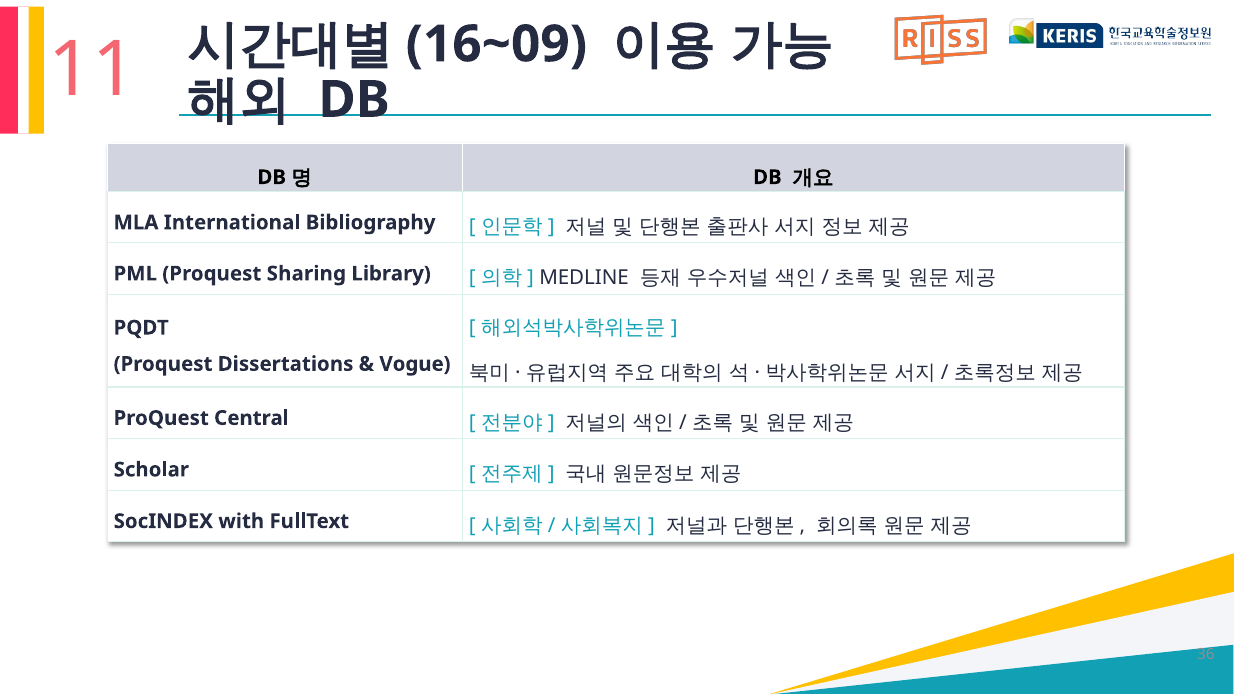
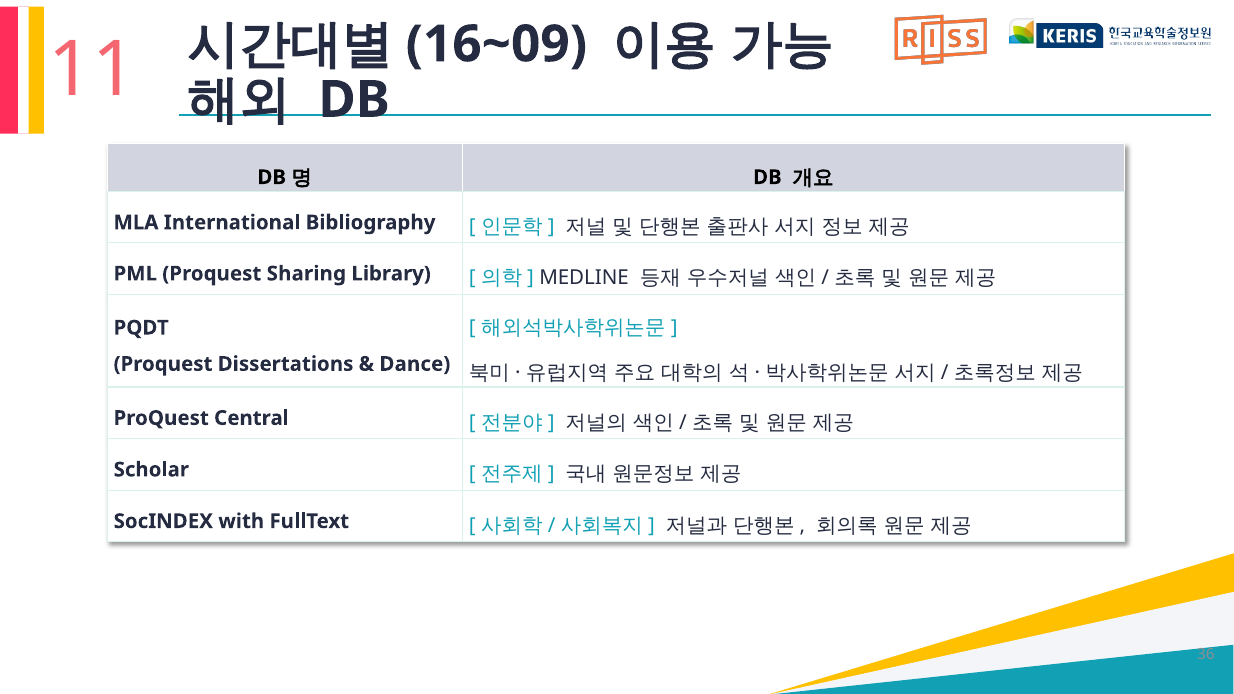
Vogue: Vogue -> Dance (415, 364)
